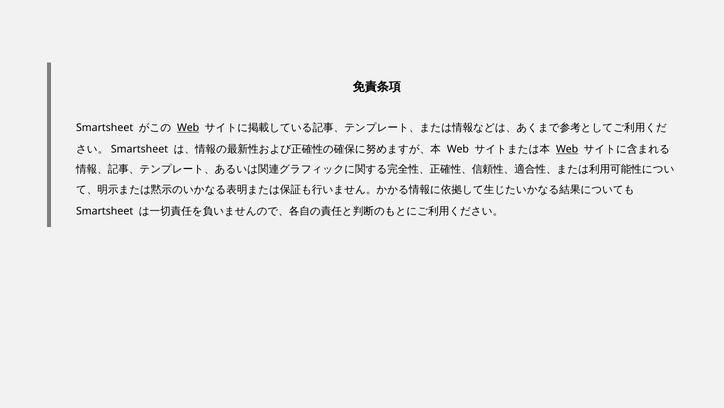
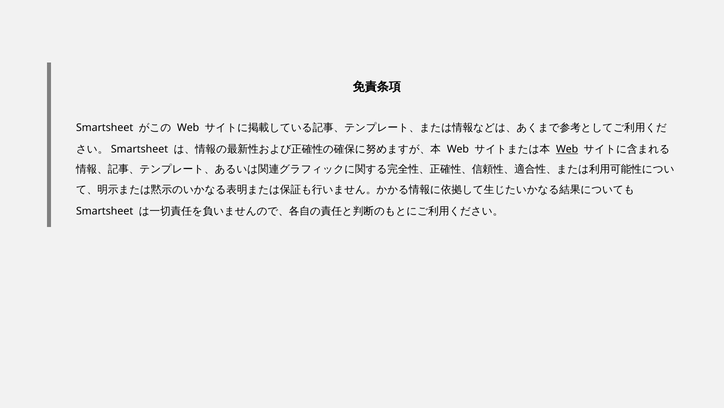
Web underline: present -> none (188, 127)
